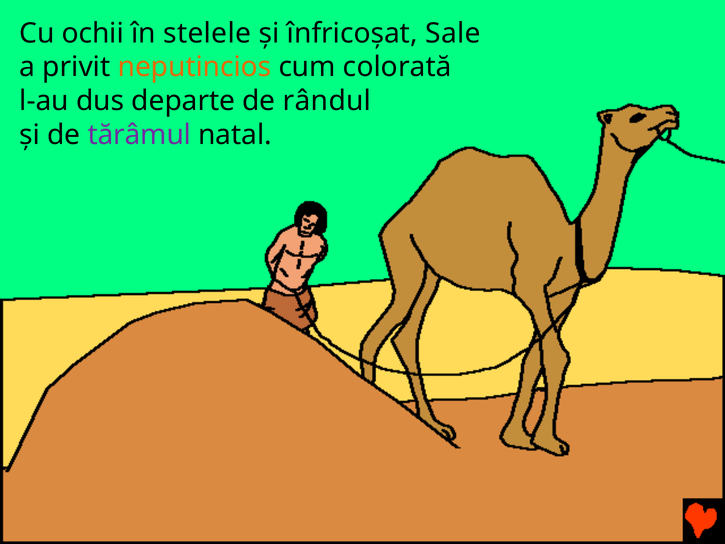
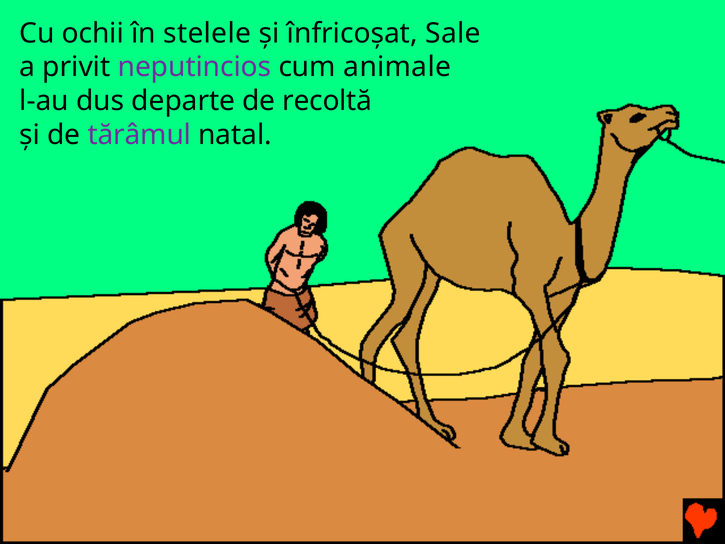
neputincios colour: orange -> purple (195, 67)
colorată: colorată -> animale (397, 67)
rândul: rândul -> recoltă (327, 101)
